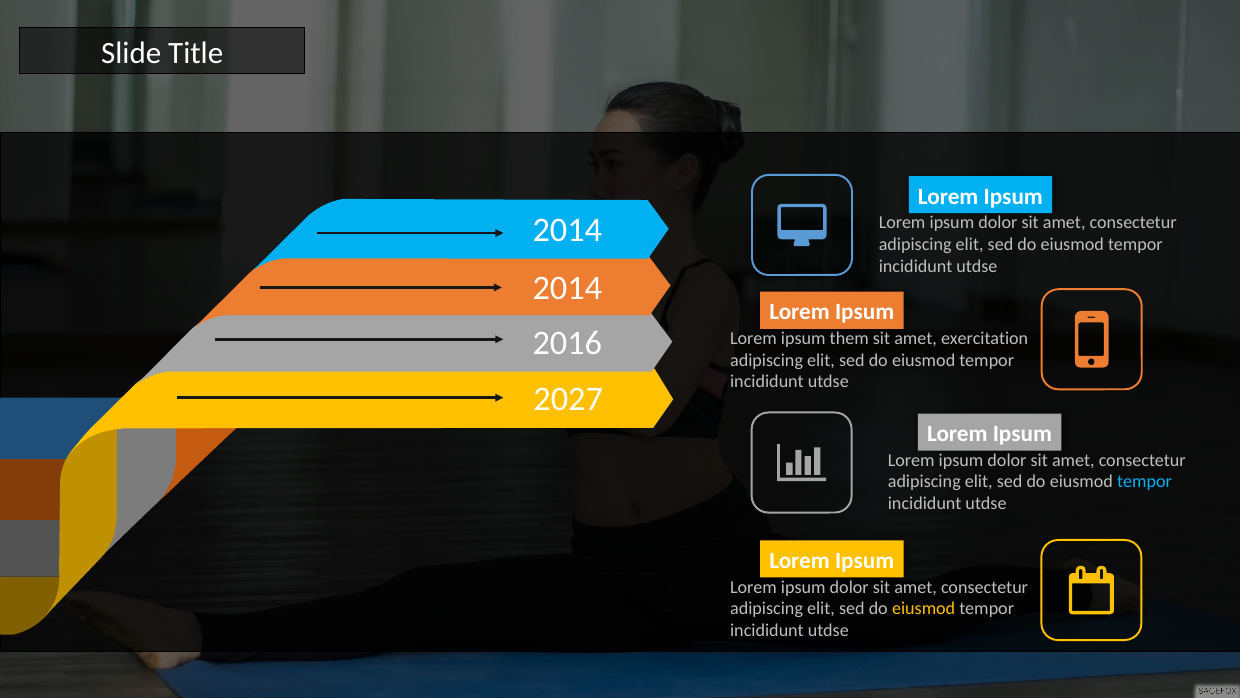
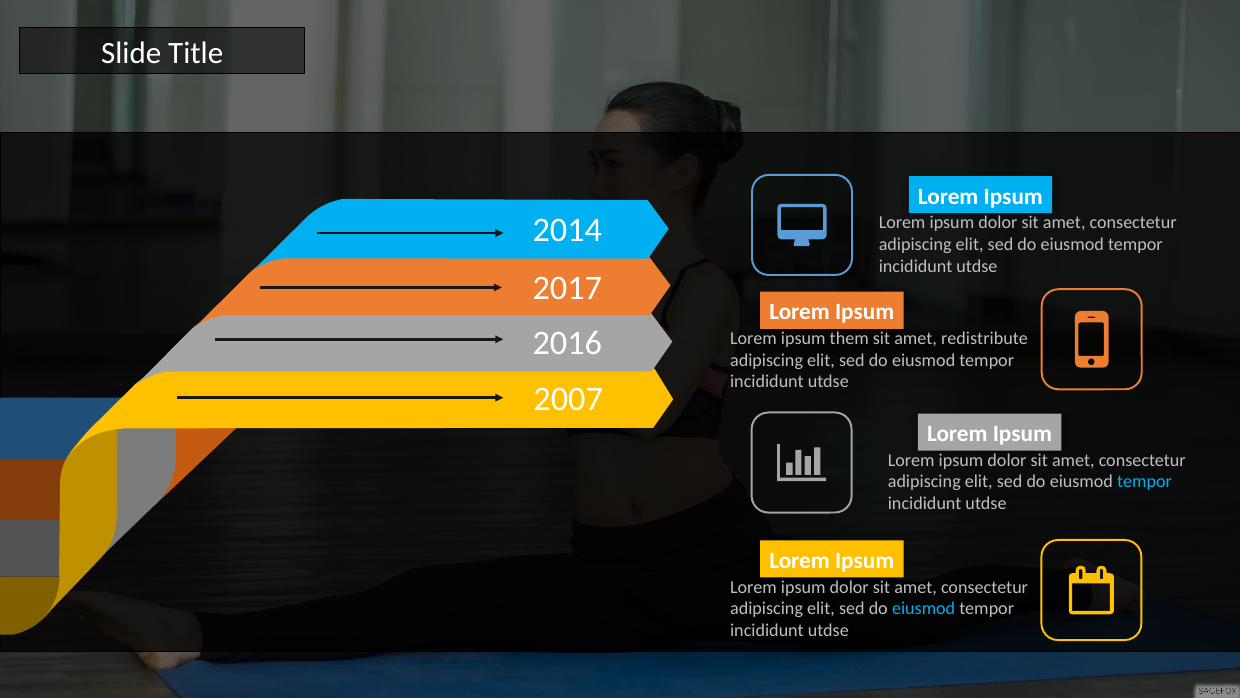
2014: 2014 -> 2017 (567, 288)
exercitation: exercitation -> redistribute (985, 338)
2027: 2027 -> 2007 (568, 399)
eiusmod colour: yellow -> light blue (924, 608)
